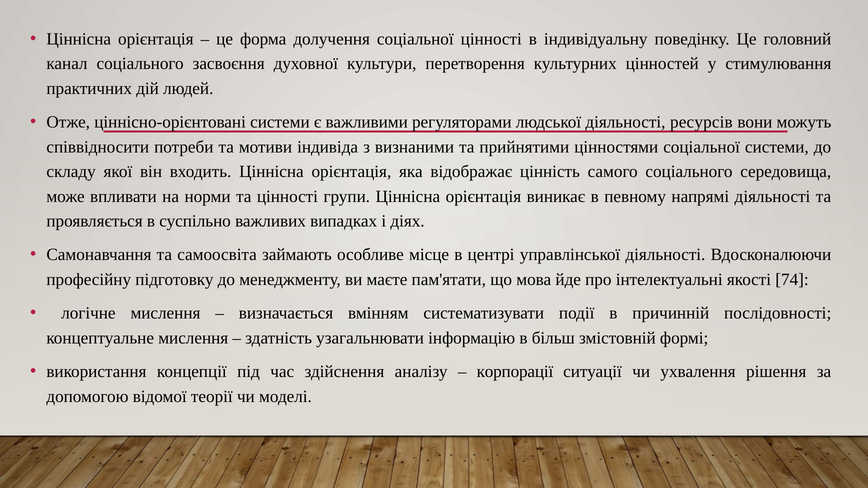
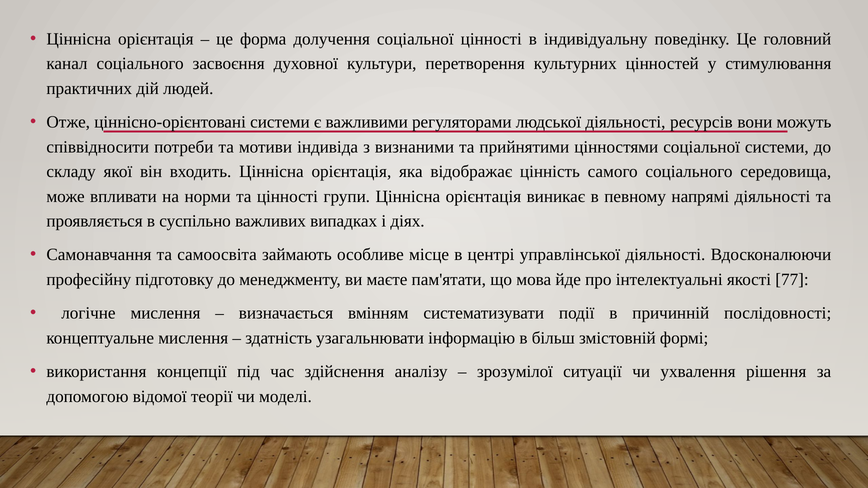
74: 74 -> 77 (792, 280)
корпорації: корпорації -> зрозумілої (515, 372)
